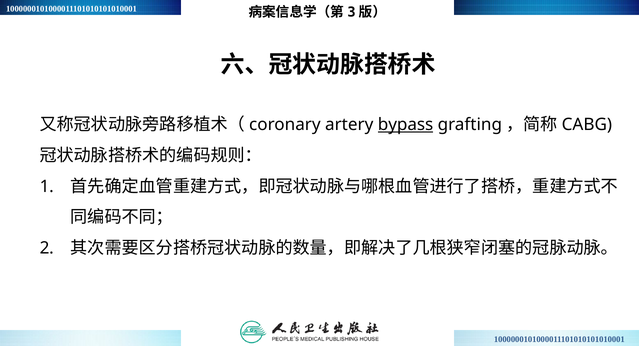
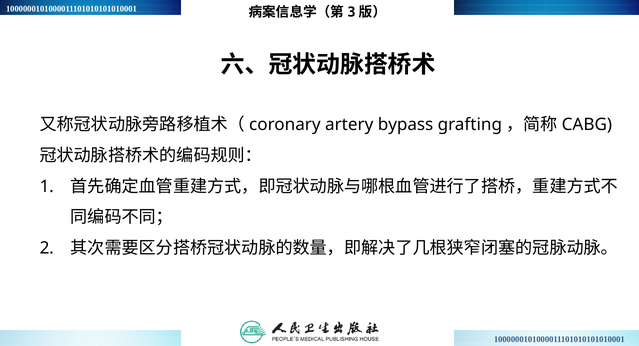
bypass underline: present -> none (406, 125)
